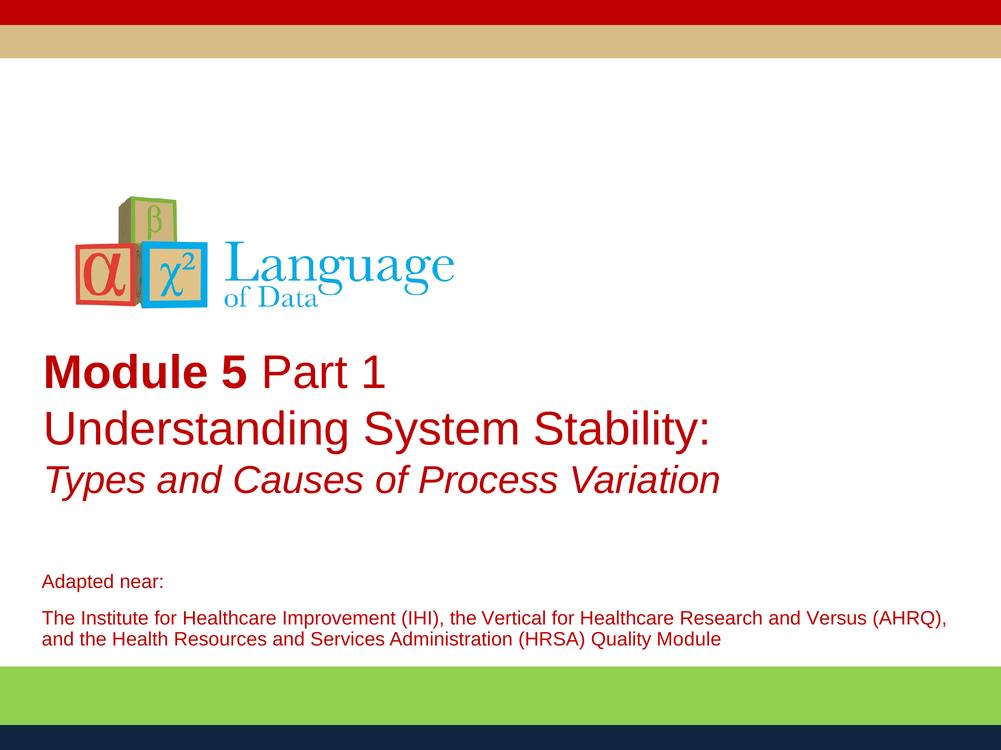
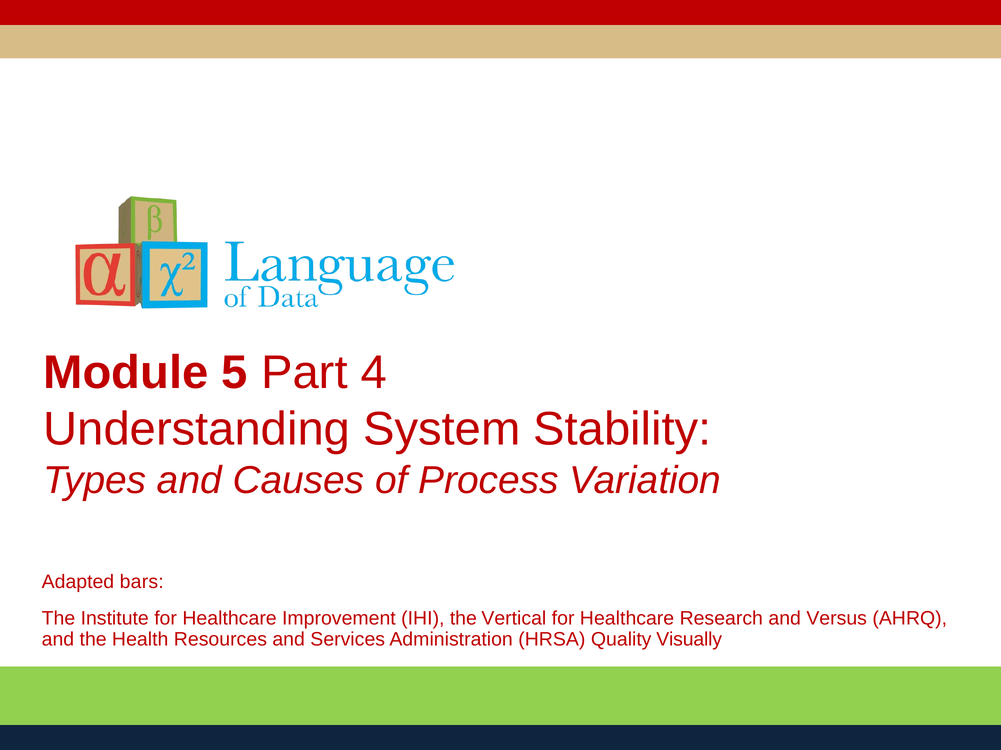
1: 1 -> 4 (374, 373)
near: near -> bars (142, 583)
Quality Module: Module -> Visually (689, 640)
